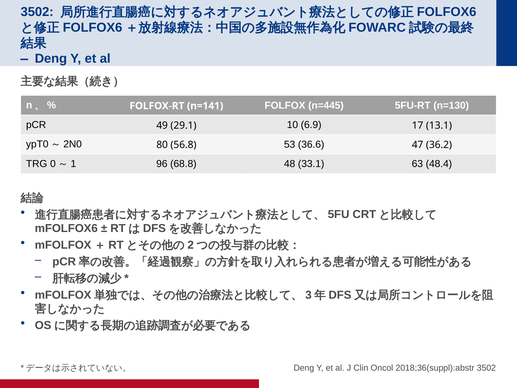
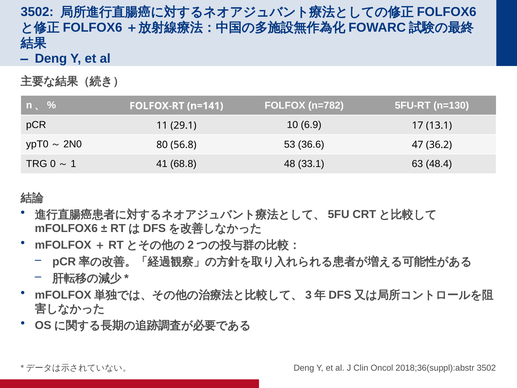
n=445: n=445 -> n=782 (326, 105)
49: 49 -> 11 (162, 125)
96: 96 -> 41 (162, 164)
